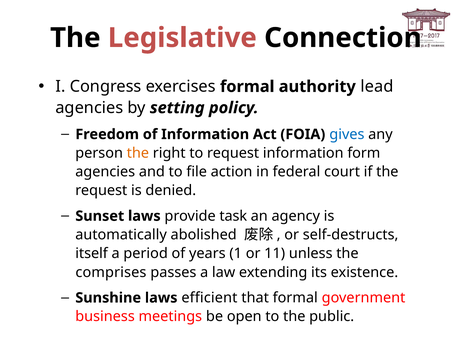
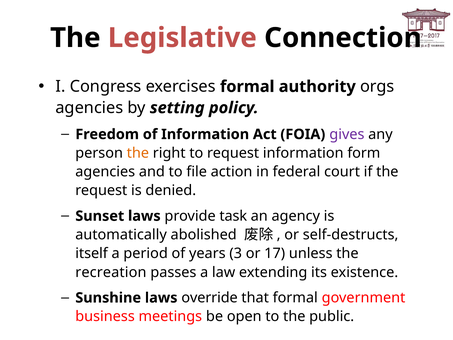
lead: lead -> orgs (377, 87)
gives colour: blue -> purple (347, 134)
1: 1 -> 3 (236, 253)
11: 11 -> 17 (275, 253)
comprises: comprises -> recreation (111, 272)
efficient: efficient -> override (210, 298)
